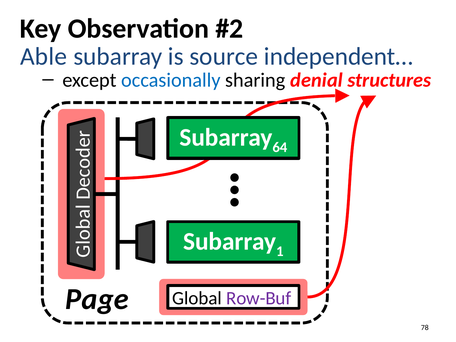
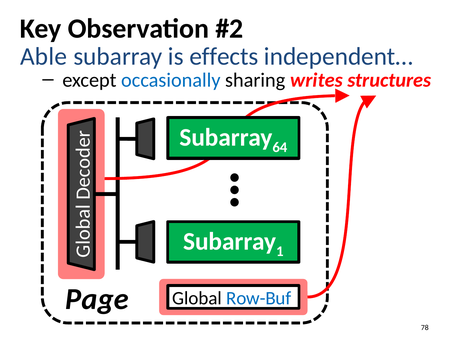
source: source -> effects (224, 57)
denial: denial -> writes (317, 80)
Row-Buf colour: purple -> blue (259, 298)
